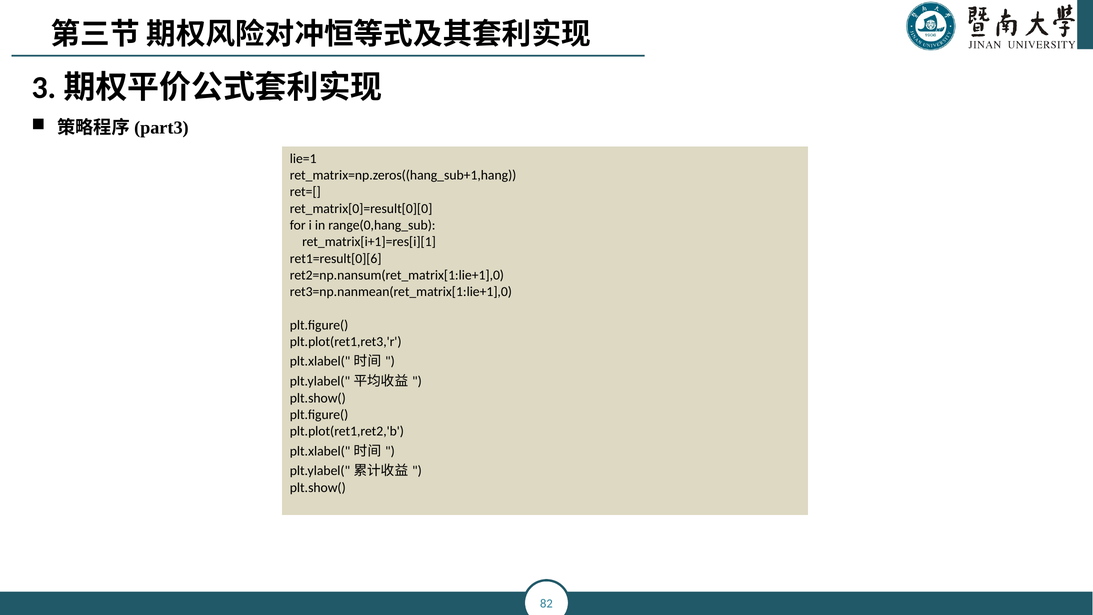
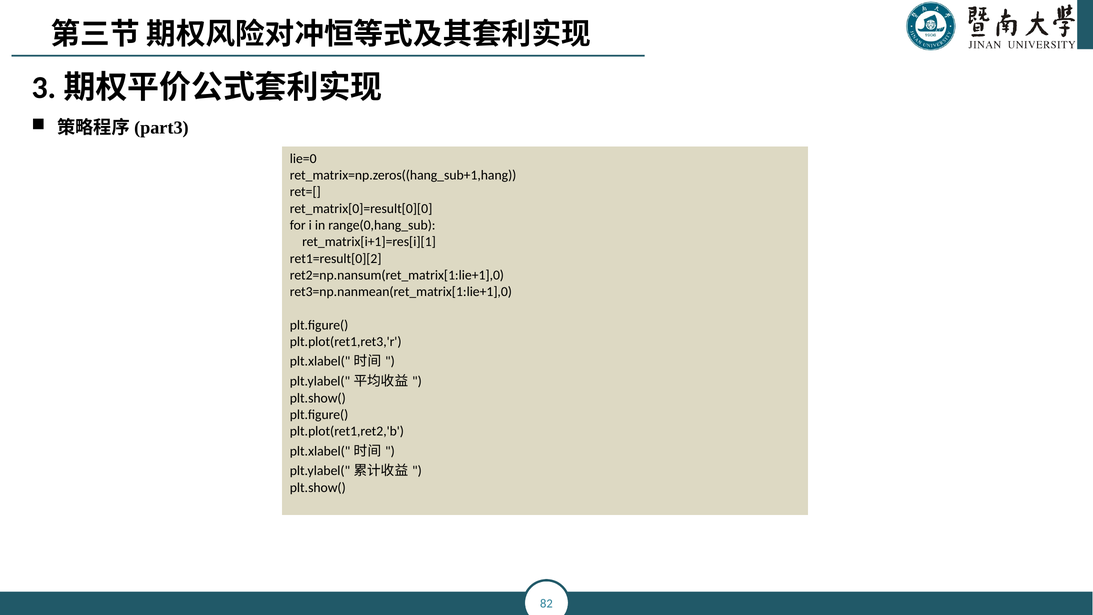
lie=1: lie=1 -> lie=0 (303, 159)
ret1=result[0][6: ret1=result[0][6 -> ret1=result[0][2 (336, 259)
